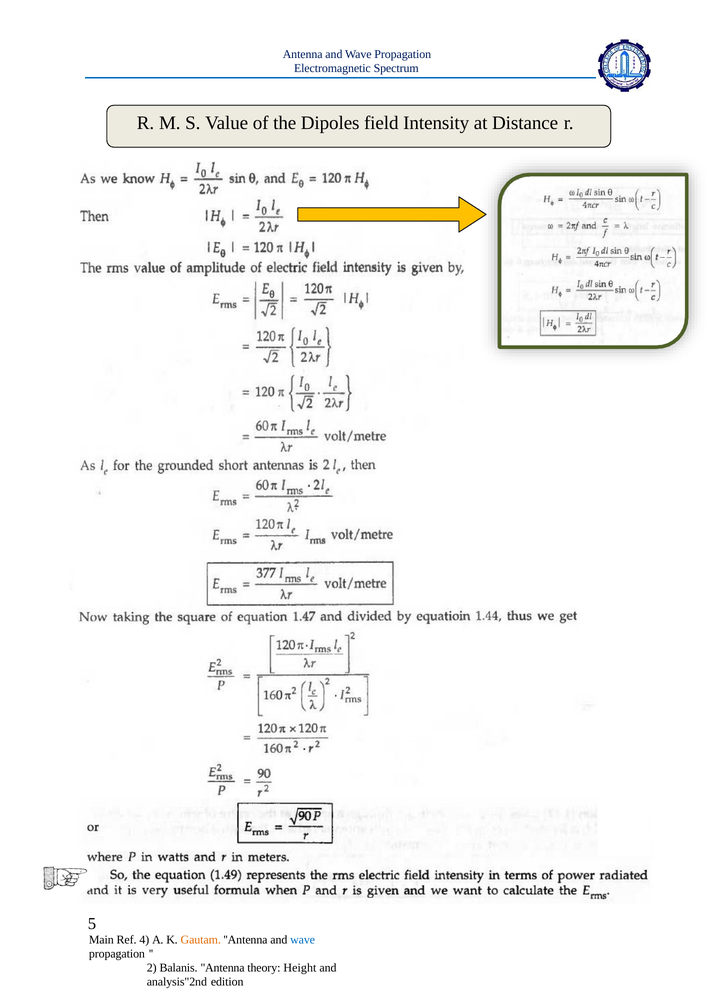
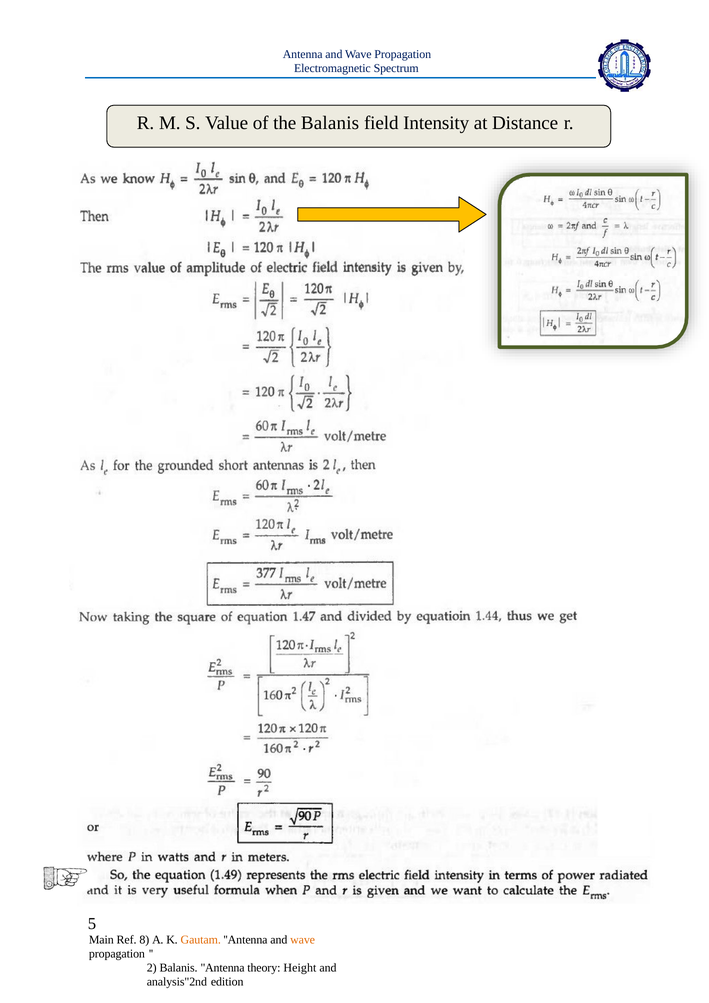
the Dipoles: Dipoles -> Balanis (330, 123)
4: 4 -> 8 (144, 940)
wave colour: blue -> orange (303, 940)
